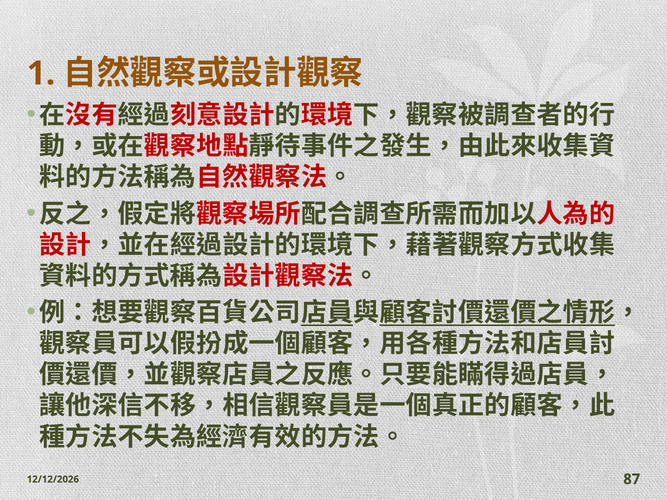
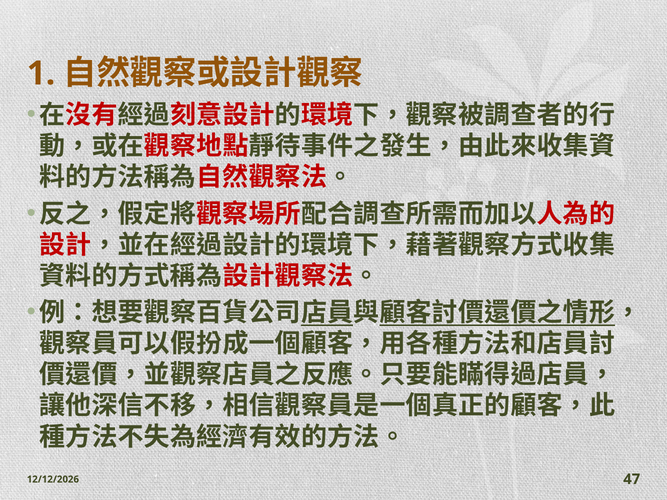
87: 87 -> 47 (632, 479)
